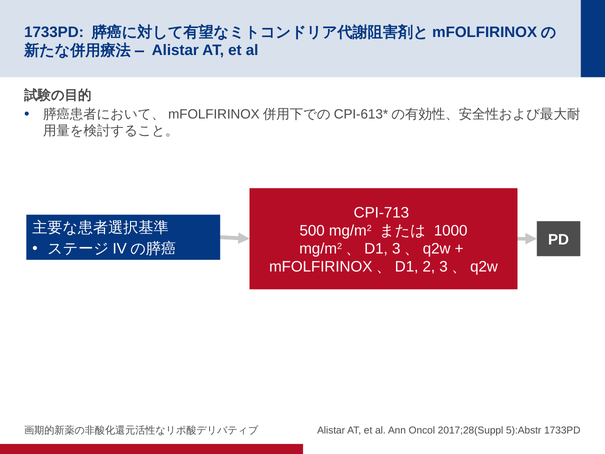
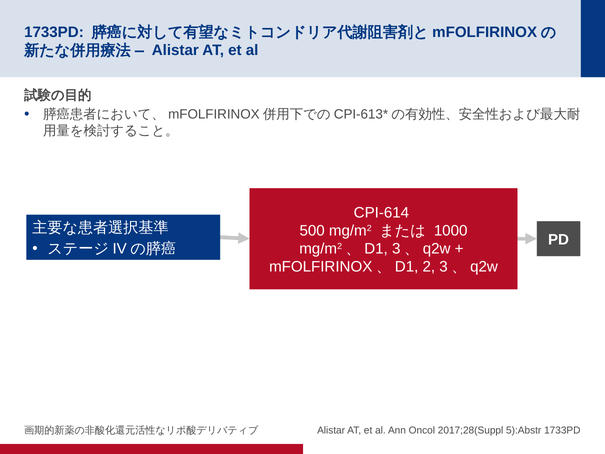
CPI-713: CPI-713 -> CPI-614 (381, 212)
